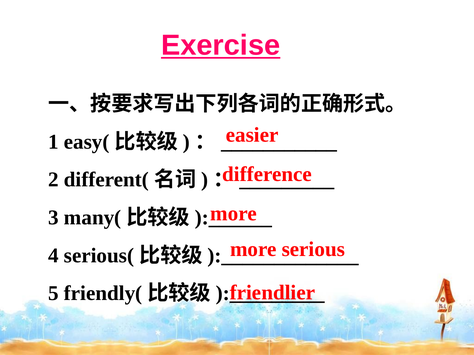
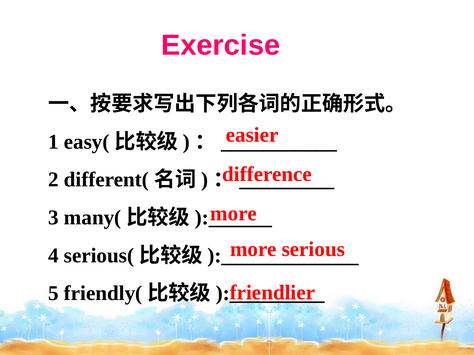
Exercise underline: present -> none (221, 45)
